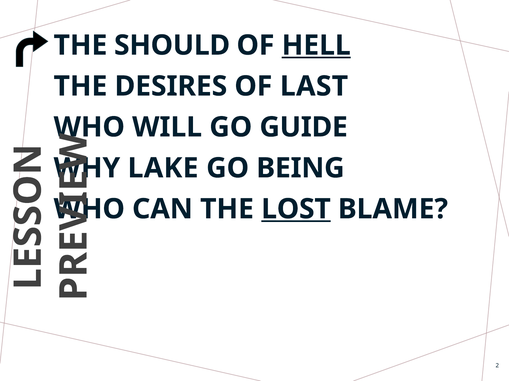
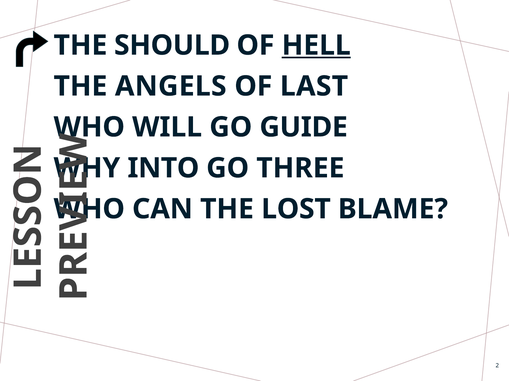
DESIRES: DESIRES -> ANGELS (171, 86)
LAKE: LAKE -> INTO (163, 168)
BEING: BEING -> THREE (300, 168)
LOST underline: present -> none (296, 209)
